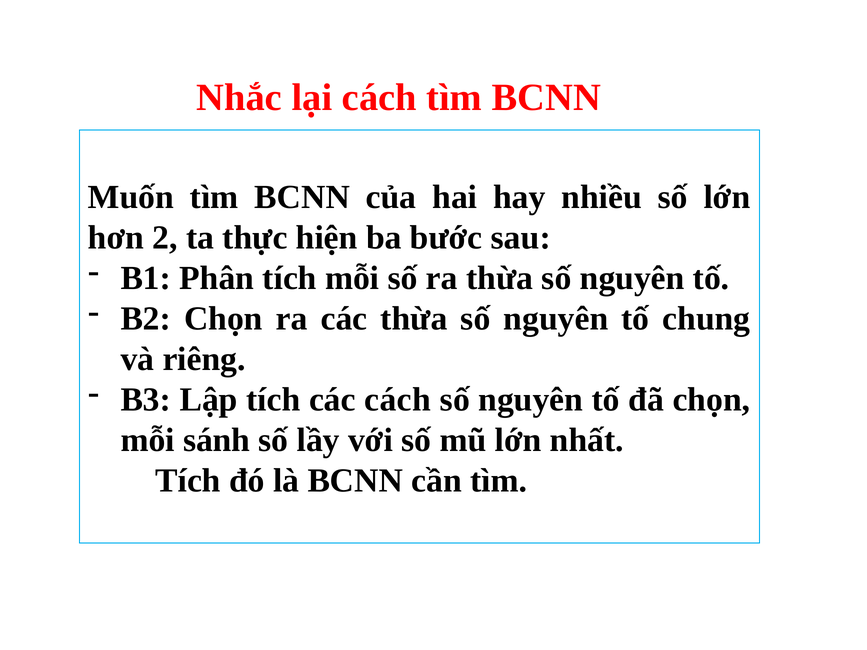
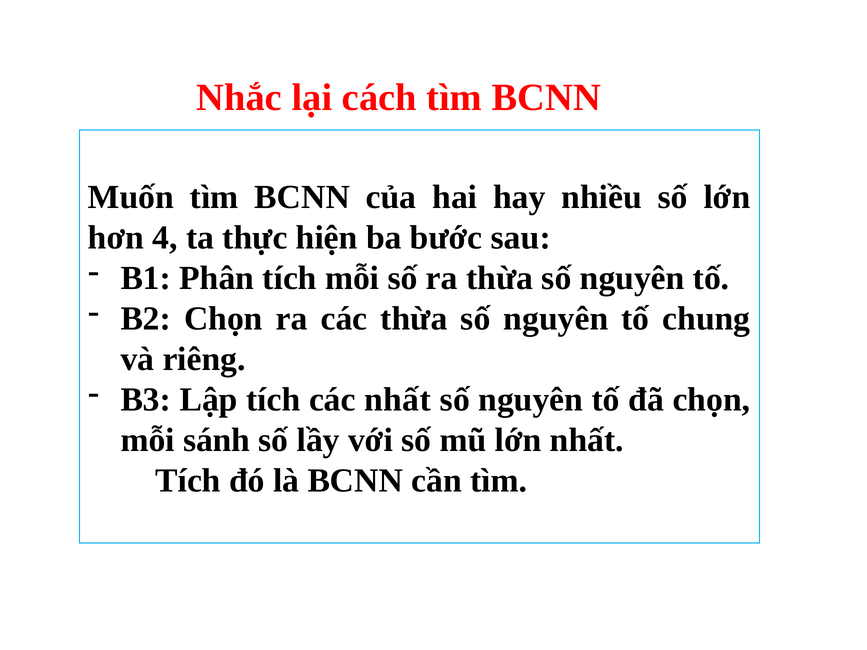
2: 2 -> 4 (165, 238)
các cách: cách -> nhất (398, 400)
